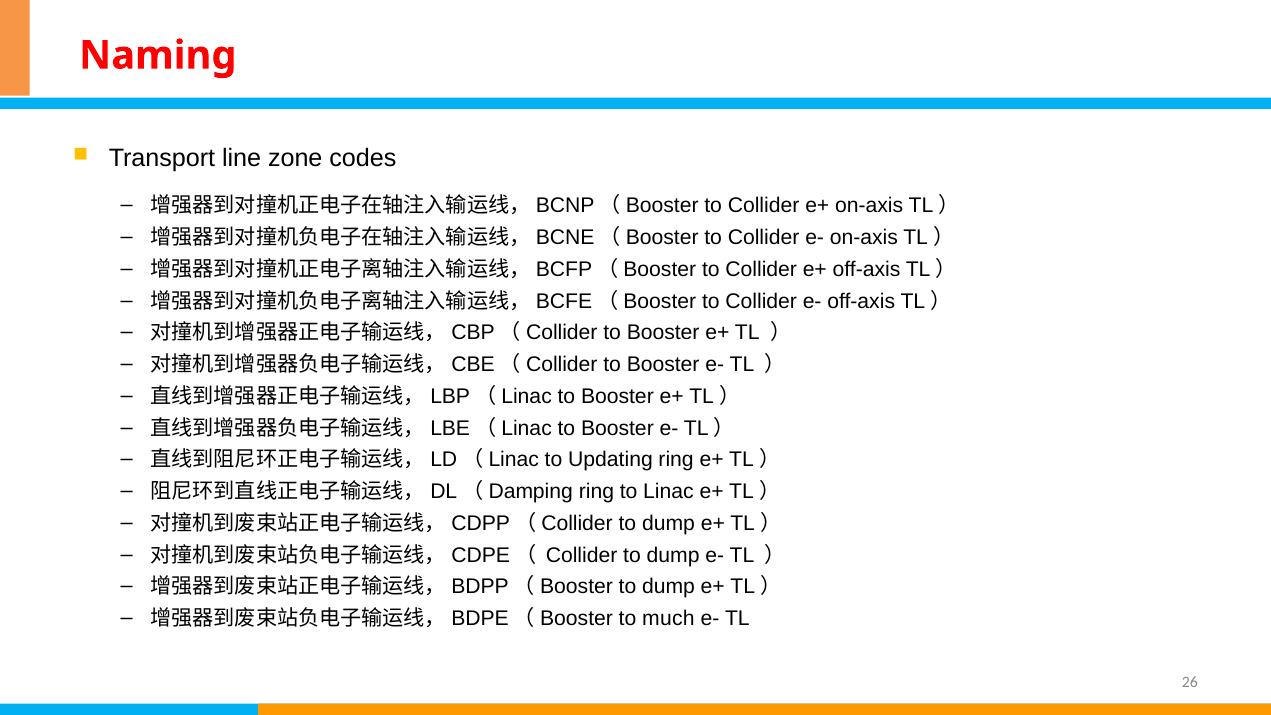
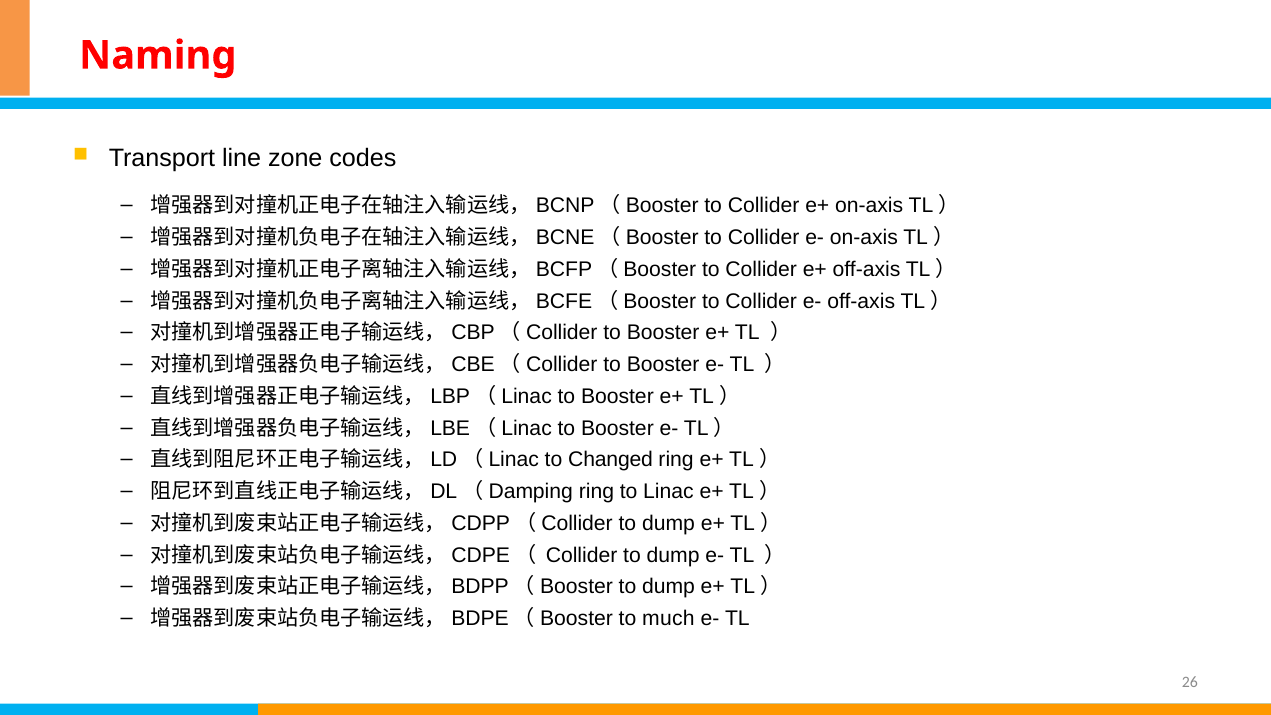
Updating: Updating -> Changed (611, 460)
